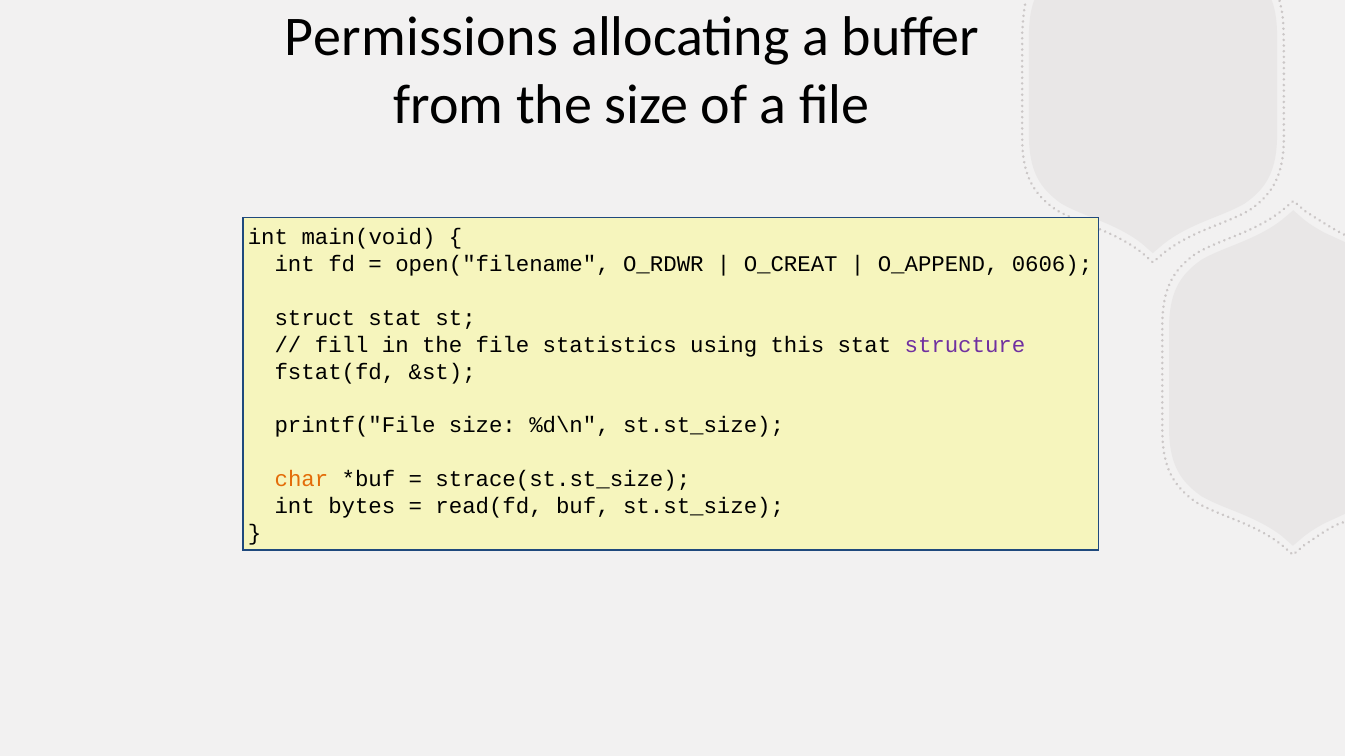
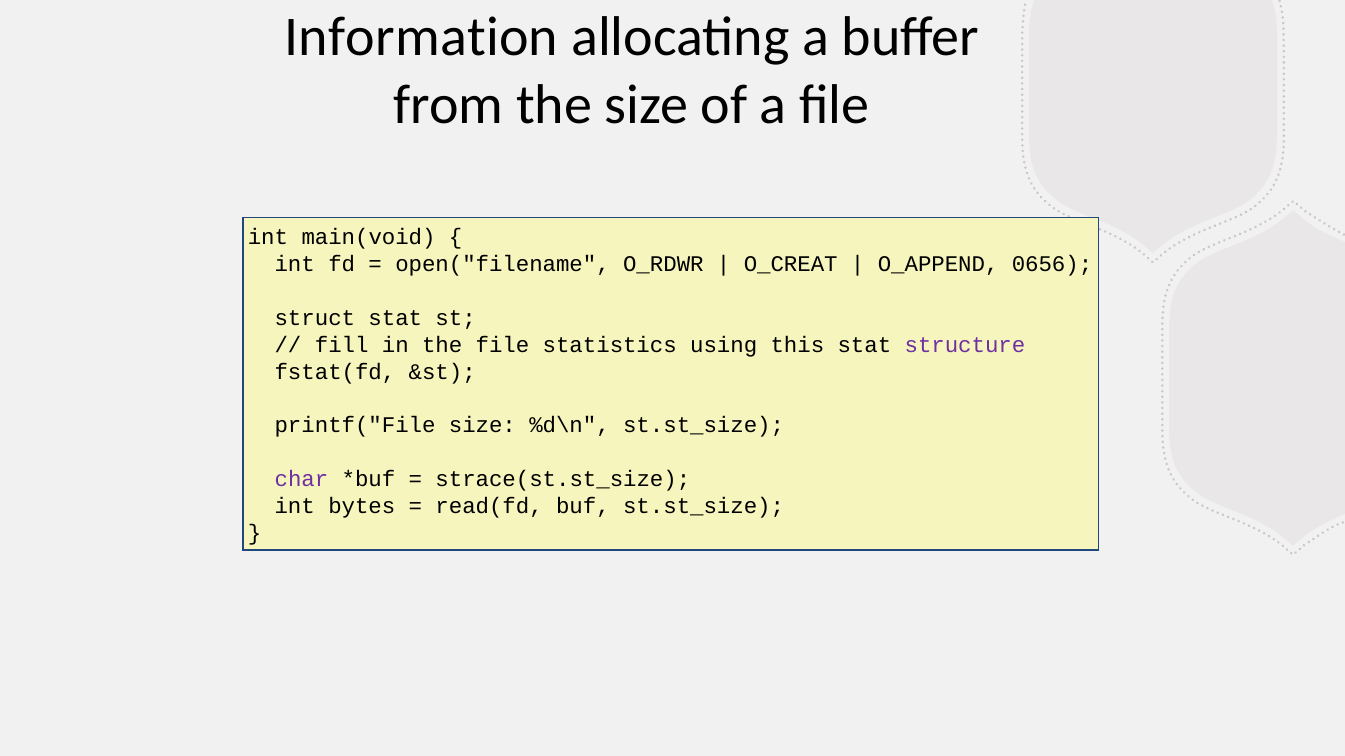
Permissions: Permissions -> Information (421, 38)
0606: 0606 -> 0656 (1052, 265)
char colour: orange -> purple (302, 480)
